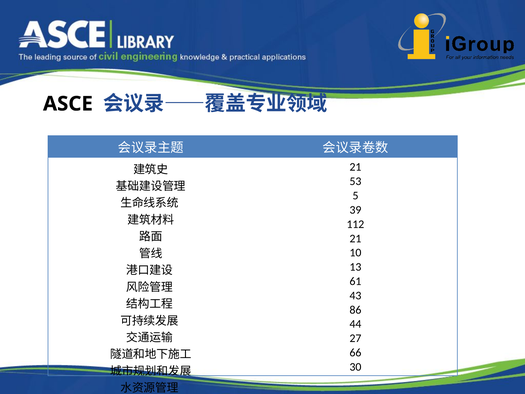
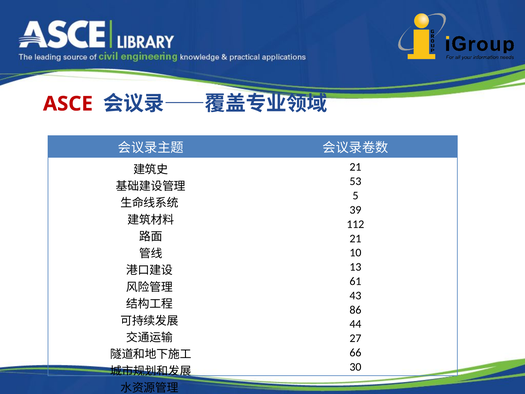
ASCE colour: black -> red (68, 104)
